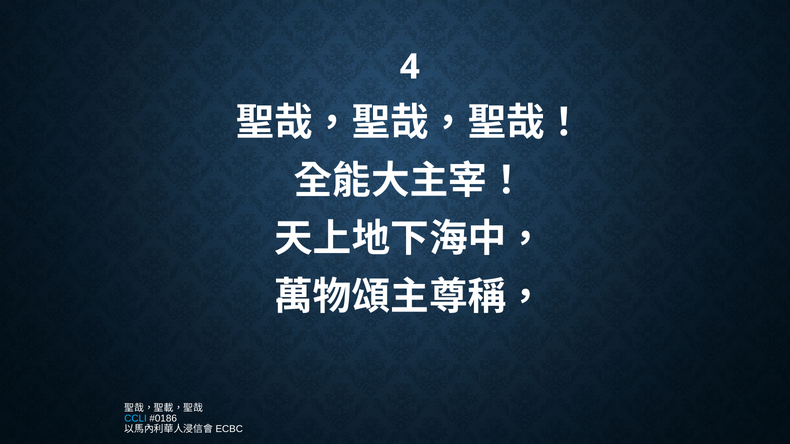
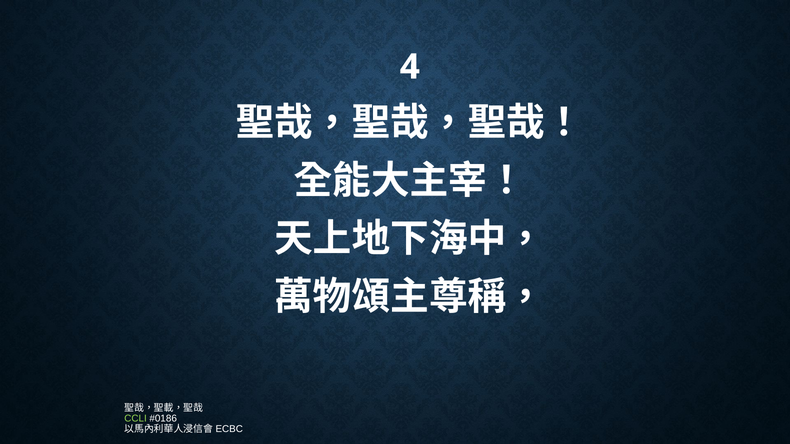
CCLI colour: light blue -> light green (136, 419)
